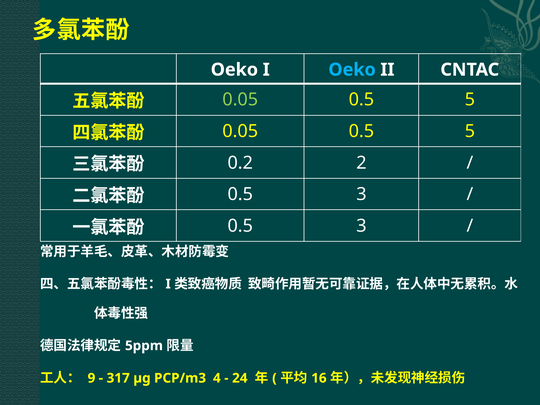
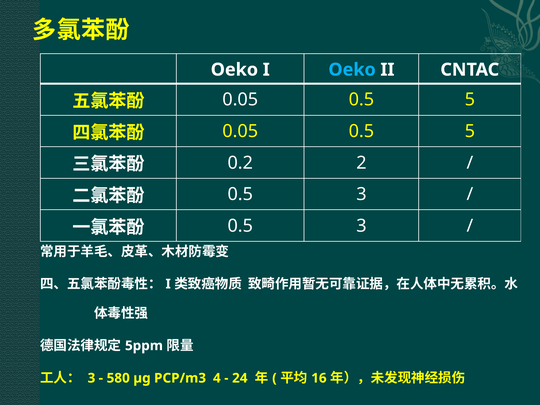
0.05 colour: light green -> white (240, 100)
9: 9 -> 3 (91, 378)
317: 317 -> 580 (118, 378)
